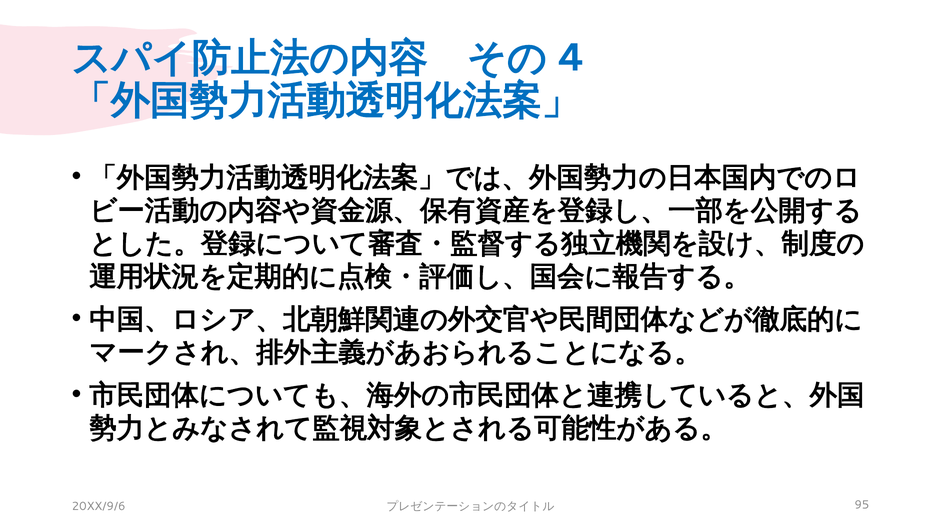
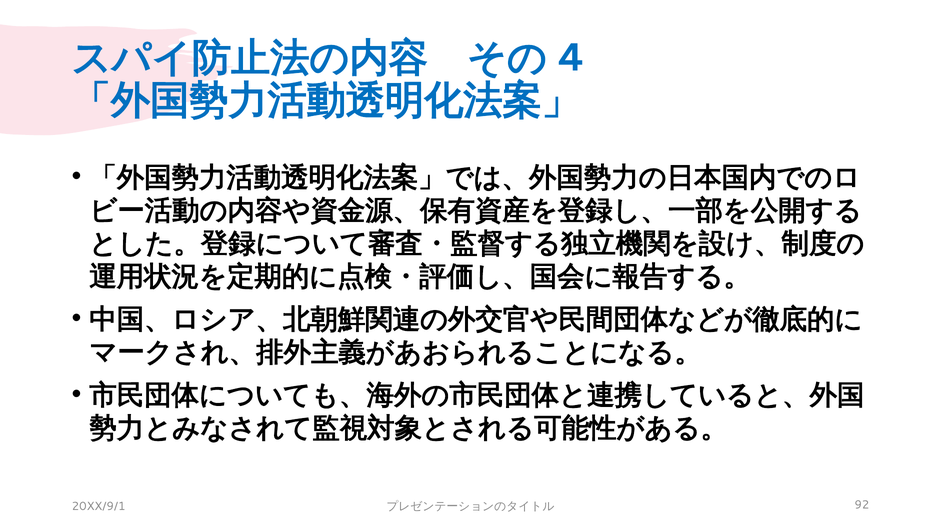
20XX/9/6: 20XX/9/6 -> 20XX/9/1 (99, 505)
95: 95 -> 92 (862, 504)
